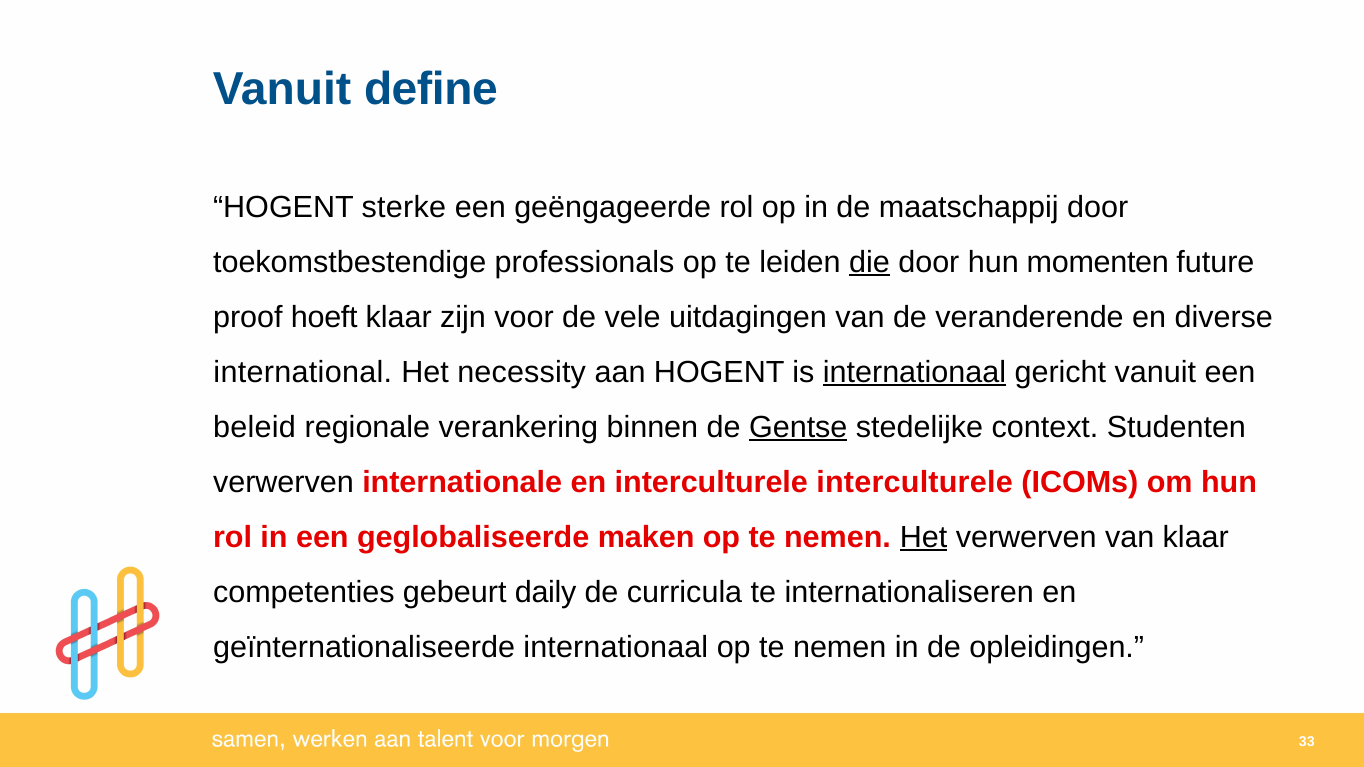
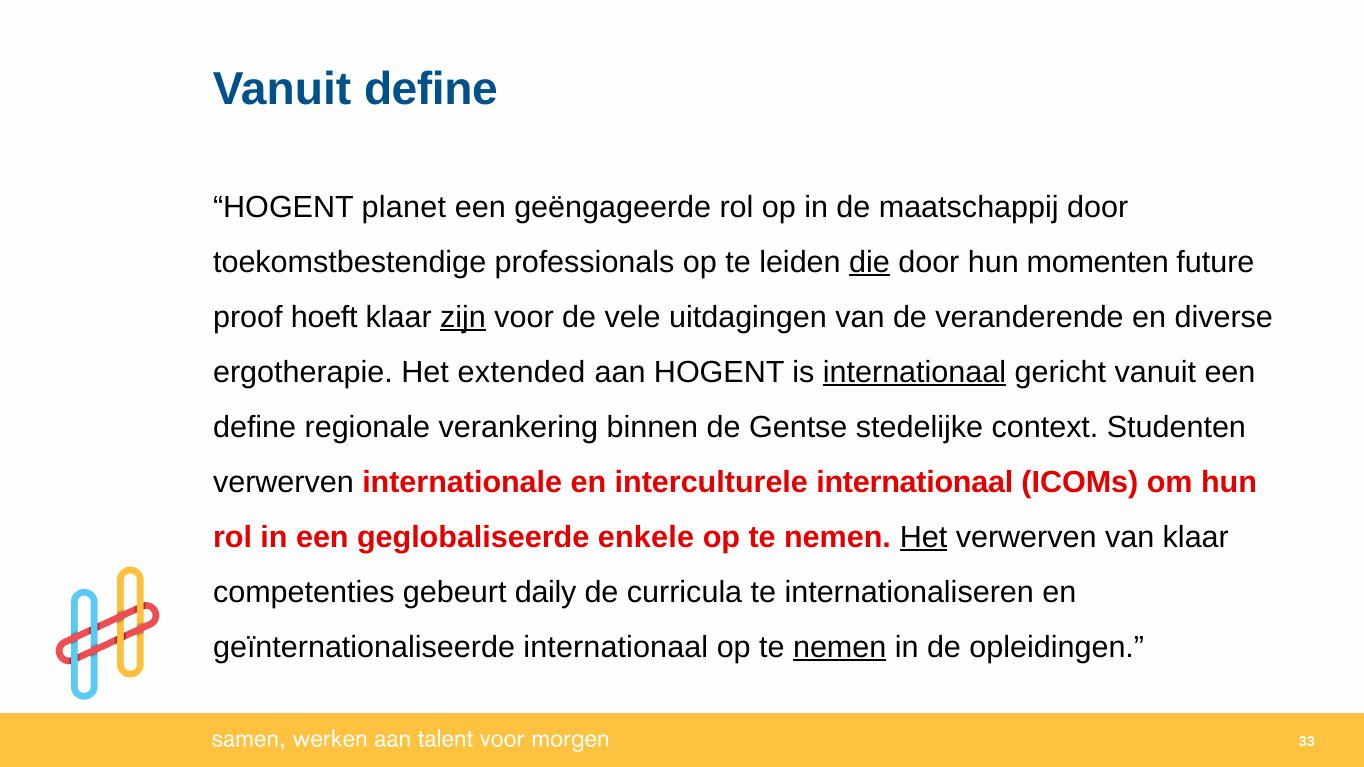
sterke: sterke -> planet (404, 207)
zijn underline: none -> present (463, 317)
international: international -> ergotherapie (303, 372)
necessity: necessity -> extended (522, 372)
beleid: beleid -> define (255, 427)
Gentse underline: present -> none (798, 427)
interculturele interculturele: interculturele -> internationaal (915, 482)
maken: maken -> enkele (646, 537)
nemen underline: none -> present (840, 647)
